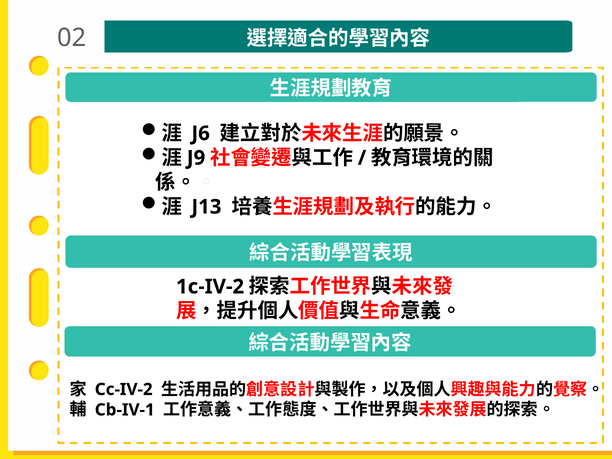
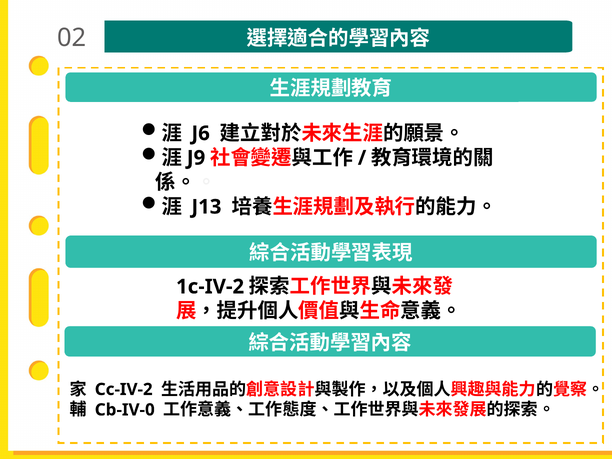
Cb-IV-1: Cb-IV-1 -> Cb-IV-0 (125, 410)
